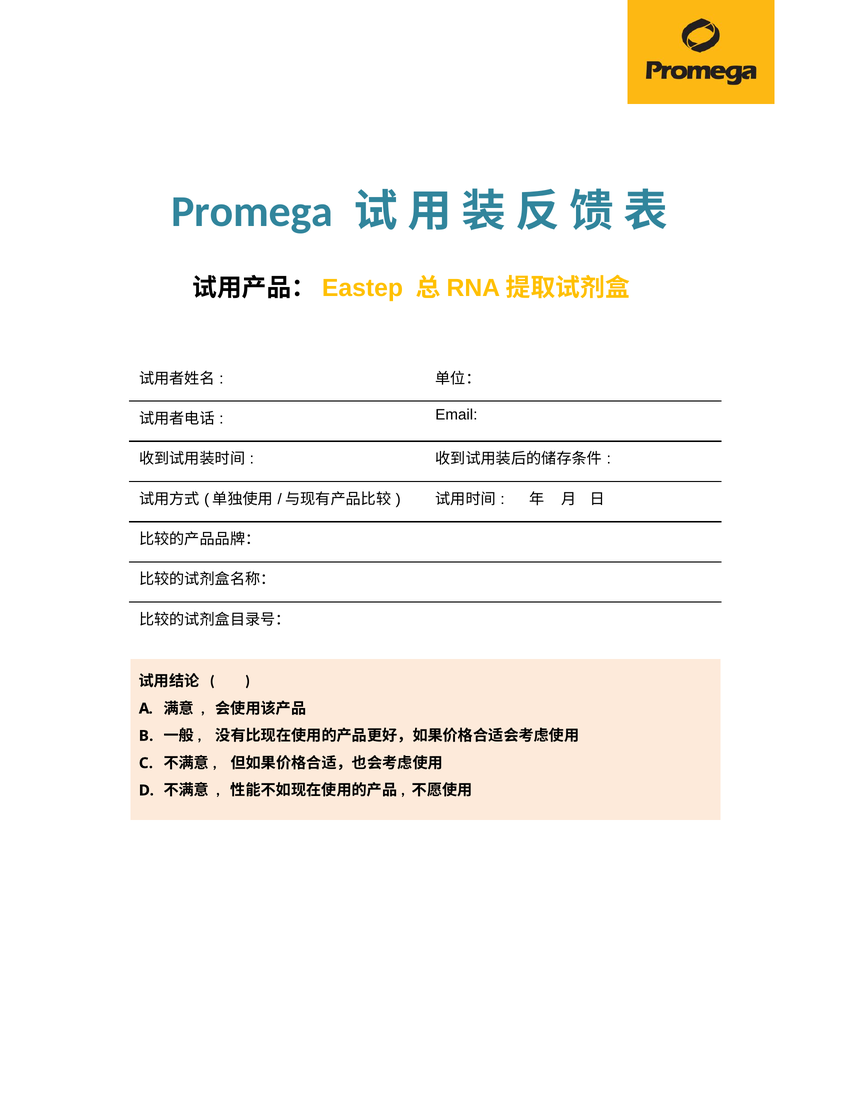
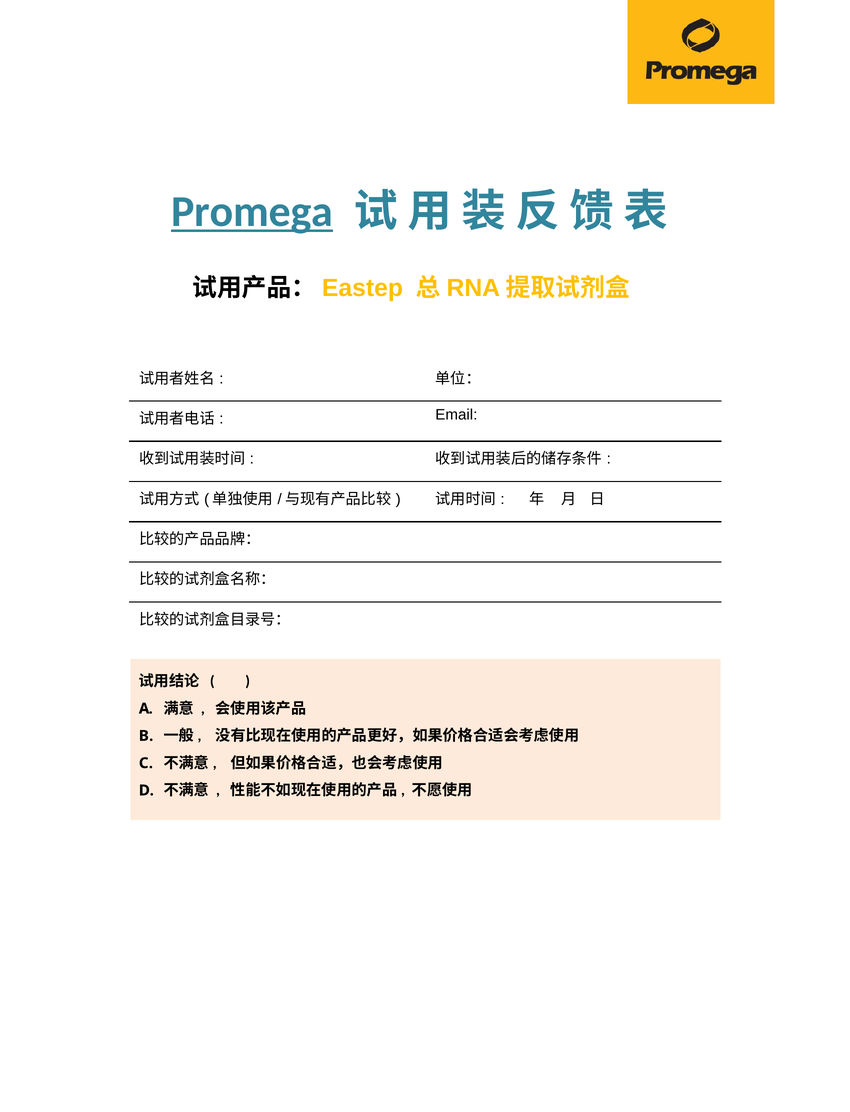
Promega underline: none -> present (252, 212)
